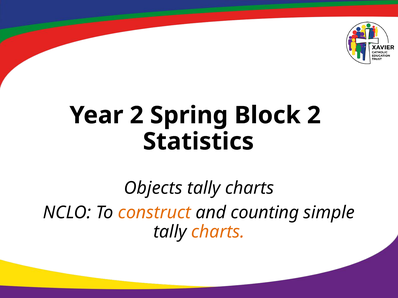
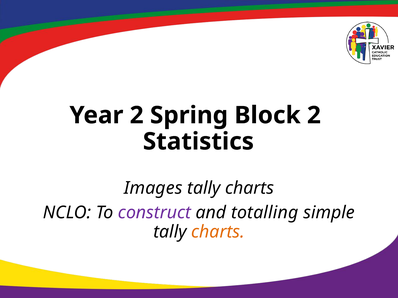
Objects: Objects -> Images (153, 188)
construct colour: orange -> purple (154, 213)
counting: counting -> totalling (265, 213)
